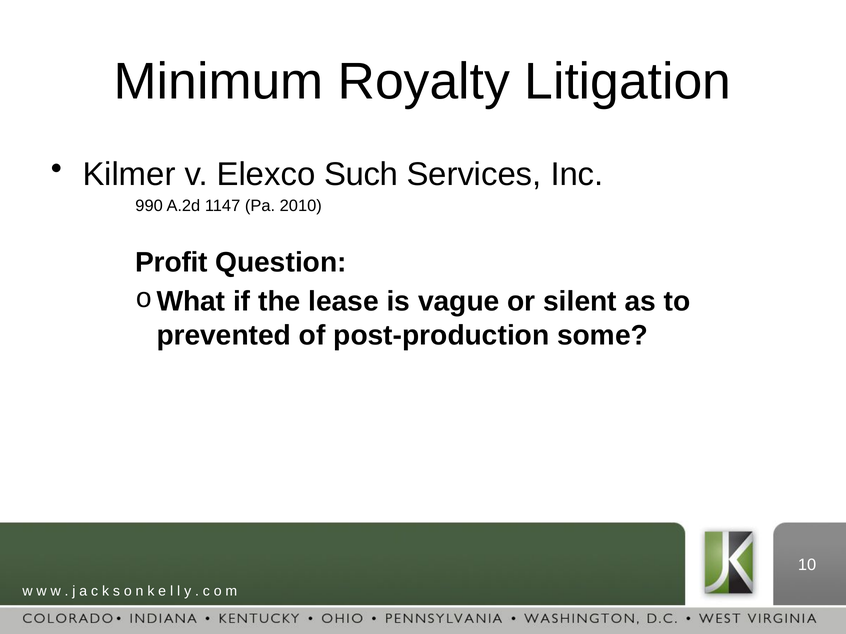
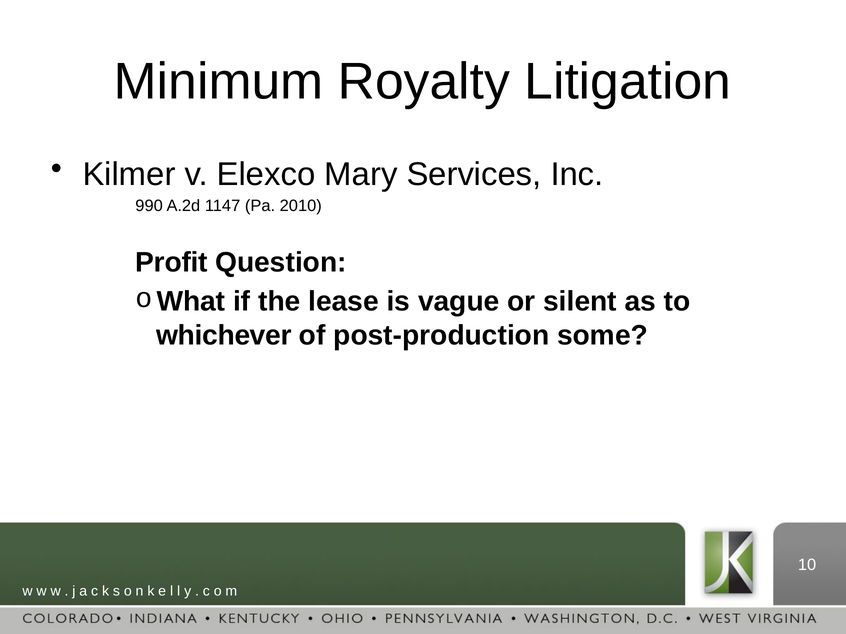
Such: Such -> Mary (361, 174)
prevented: prevented -> whichever (224, 336)
